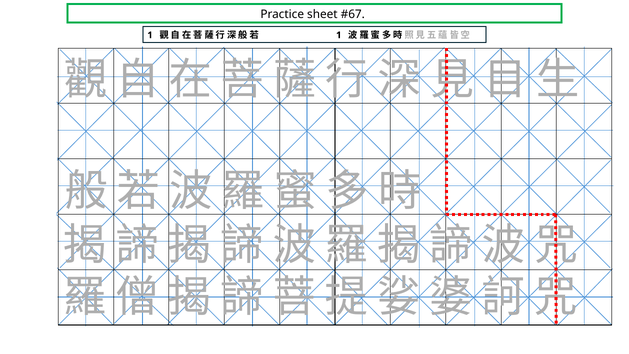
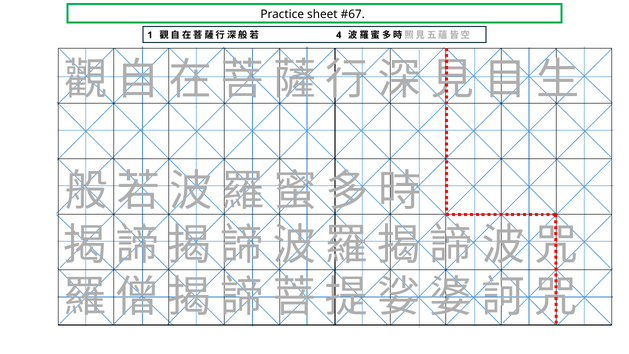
1: 1 -> 4 (339, 35)
